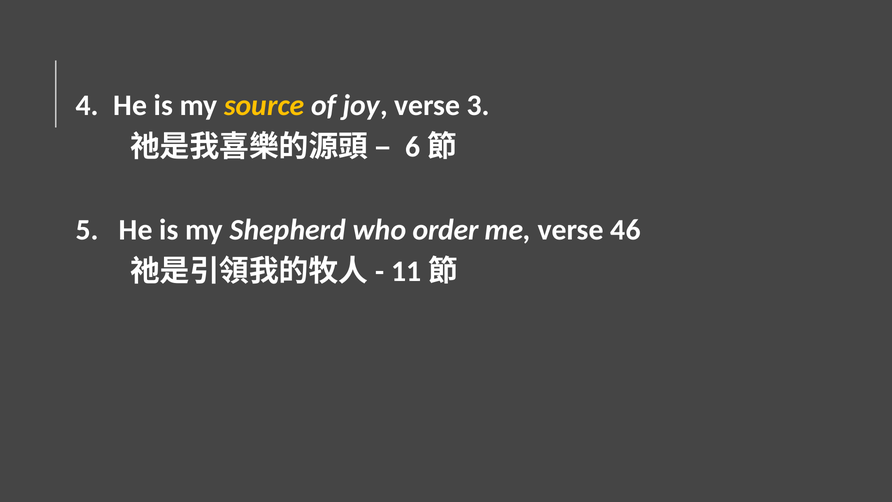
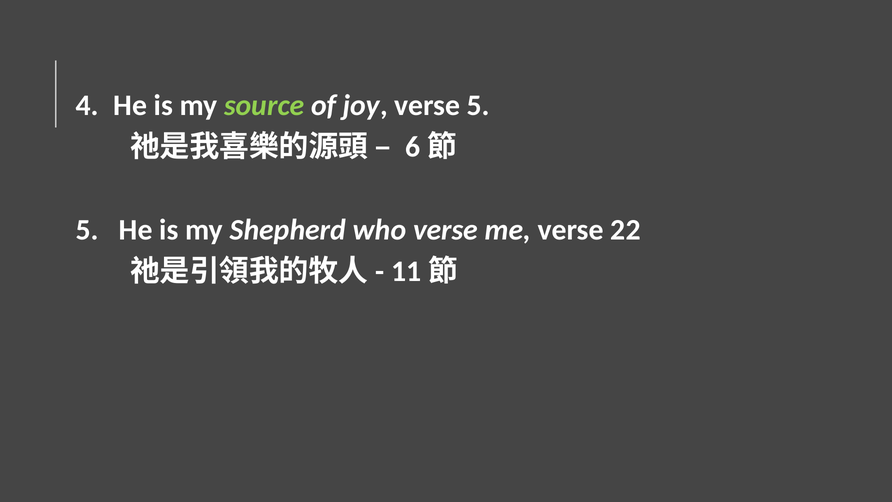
source colour: yellow -> light green (264, 105)
verse 3: 3 -> 5 (478, 105)
who order: order -> verse (446, 230)
46: 46 -> 22 (626, 230)
